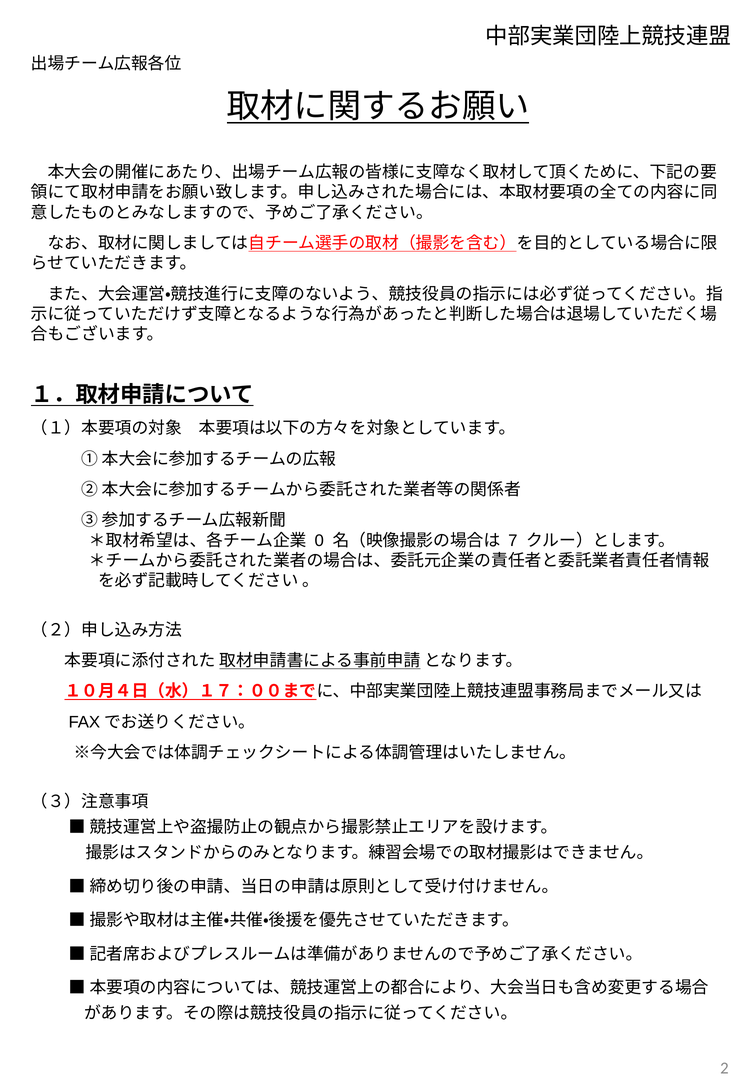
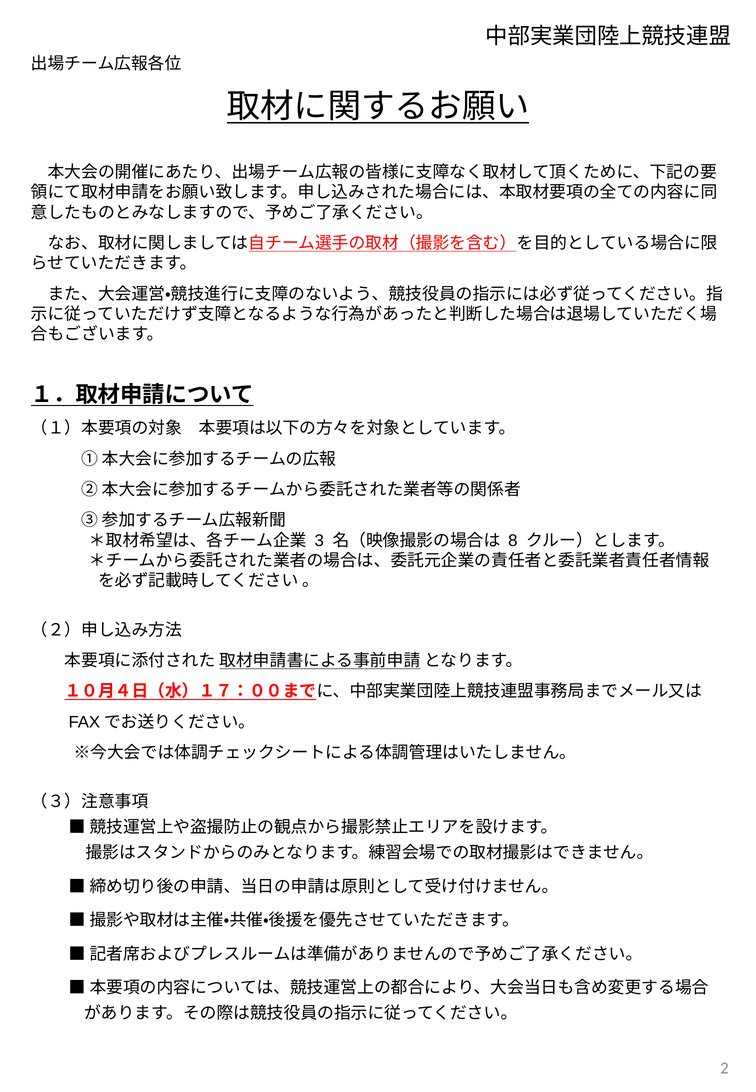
0: 0 -> 3 (319, 541)
7: 7 -> 8 (513, 541)
